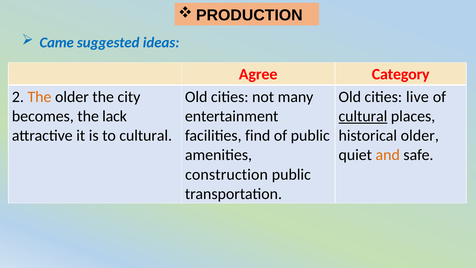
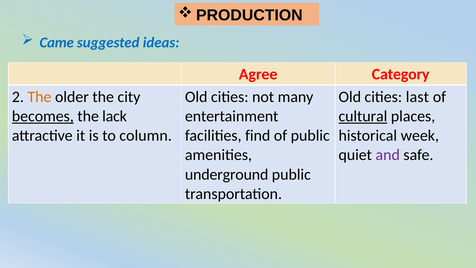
live: live -> last (417, 97)
becomes underline: none -> present (43, 116)
to cultural: cultural -> column (146, 136)
historical older: older -> week (420, 136)
and colour: orange -> purple (388, 155)
construction: construction -> underground (227, 174)
